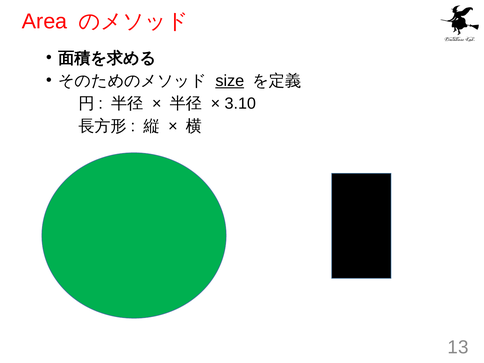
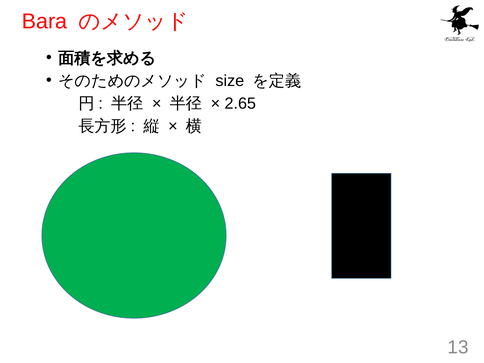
Area: Area -> Bara (45, 22)
size underline: present -> none (230, 81)
3.10: 3.10 -> 2.65 (240, 103)
